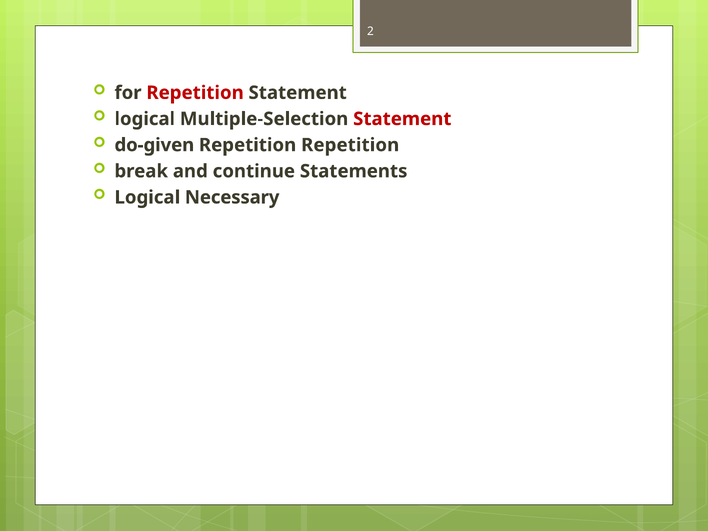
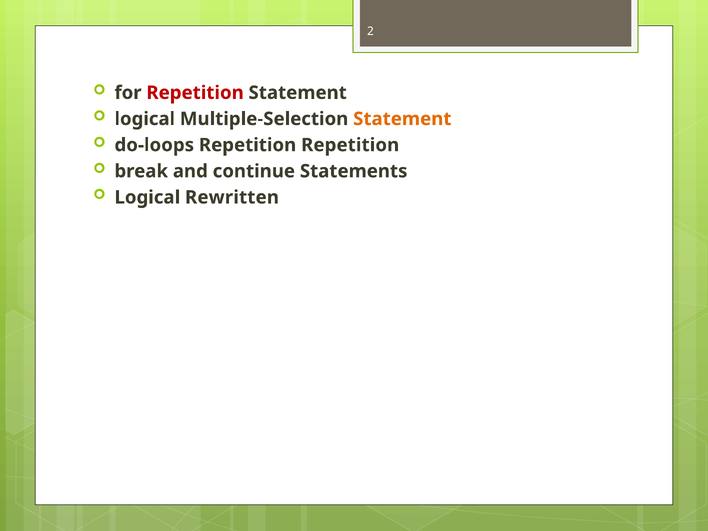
Statement colour: red -> orange (402, 119)
do-given: do-given -> do-loops (154, 145)
Necessary: Necessary -> Rewritten (232, 197)
